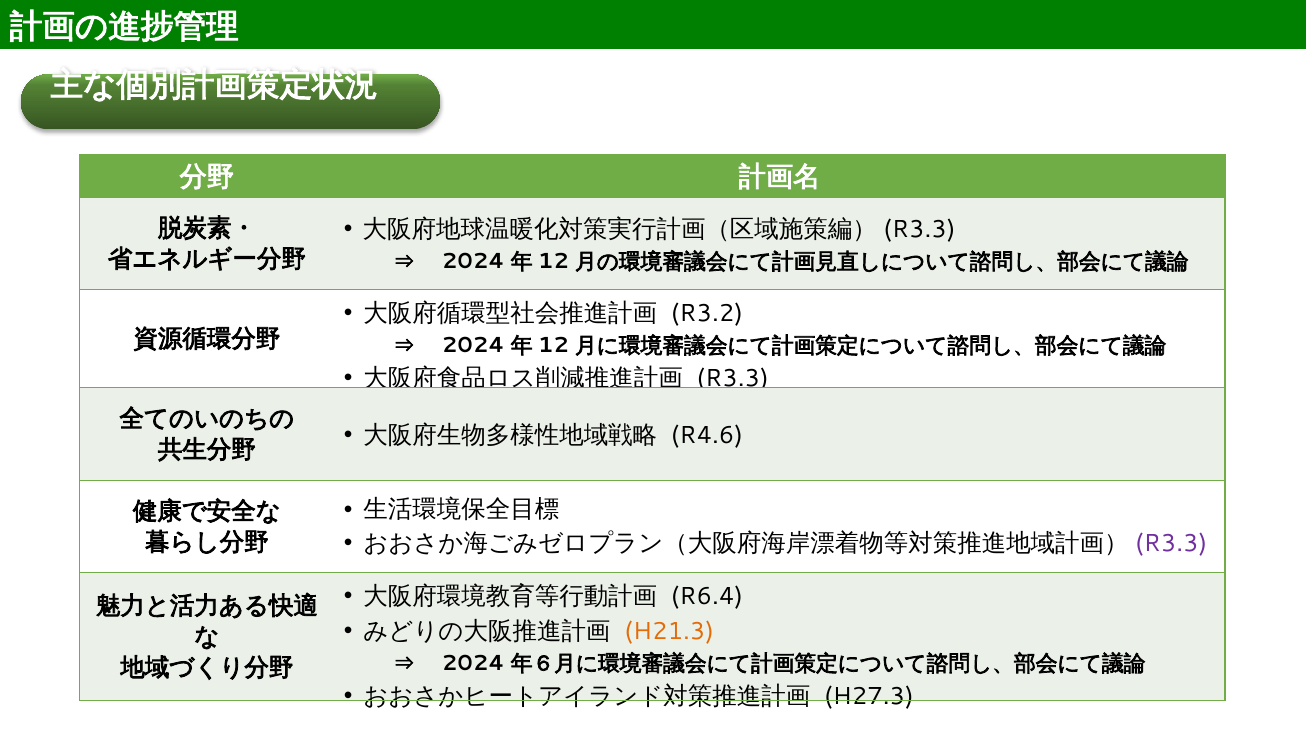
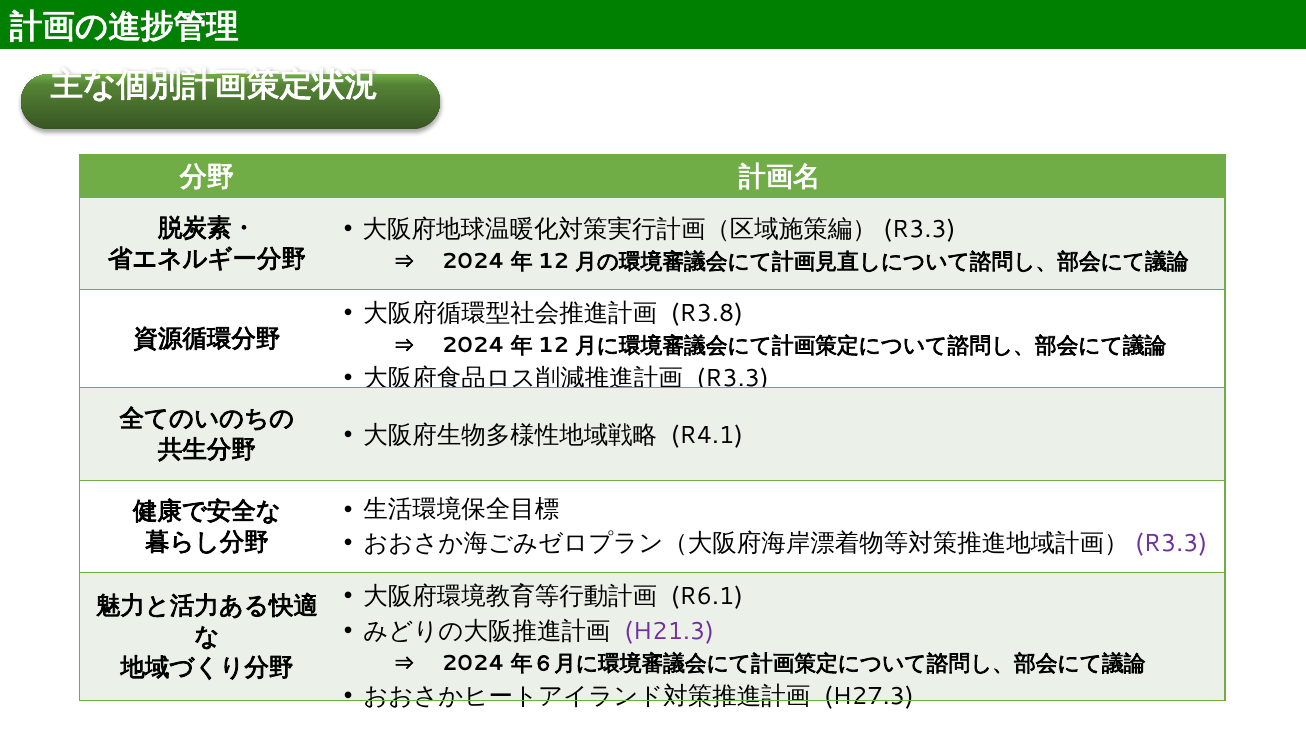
R3.2: R3.2 -> R3.8 (707, 313)
R4.6: R4.6 -> R4.1 (707, 435)
R6.4: R6.4 -> R6.1 (707, 596)
H21.3 colour: orange -> purple (669, 631)
